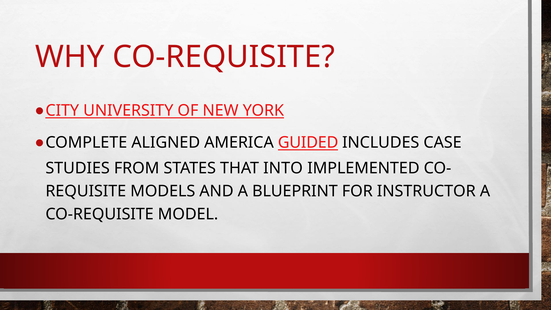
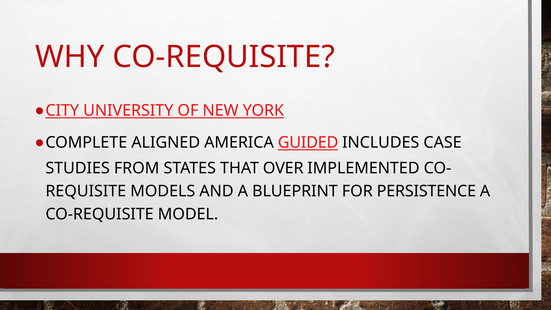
INTO: INTO -> OVER (283, 168)
INSTRUCTOR: INSTRUCTOR -> PERSISTENCE (426, 191)
